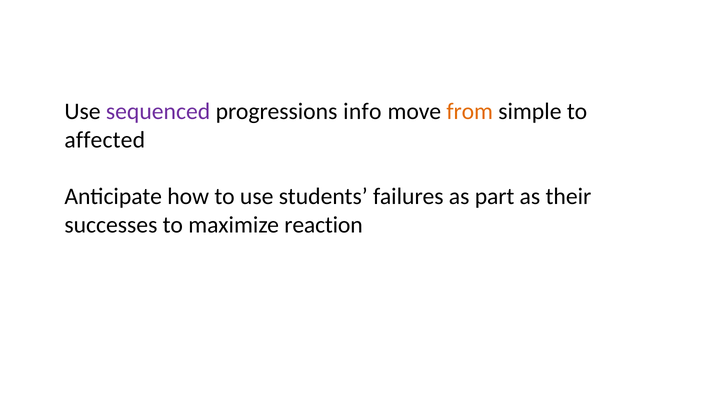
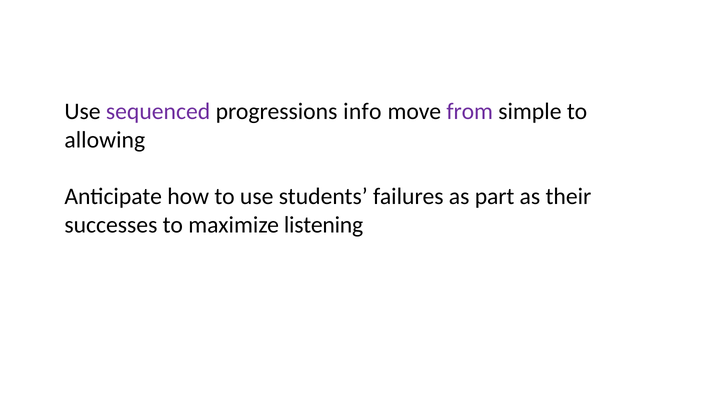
from colour: orange -> purple (470, 112)
affected: affected -> allowing (105, 140)
reaction: reaction -> listening (324, 225)
